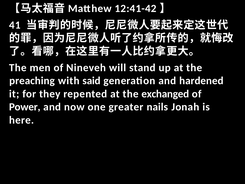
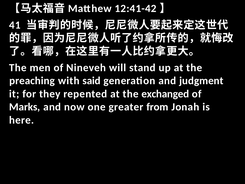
hardened: hardened -> judgment (201, 81)
Power: Power -> Marks (25, 107)
nails: nails -> from (157, 107)
